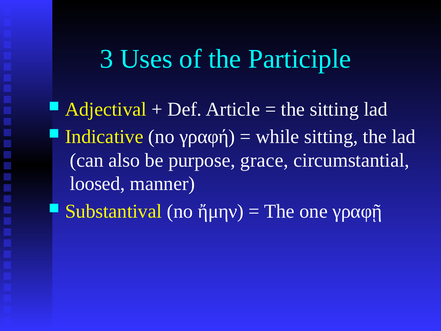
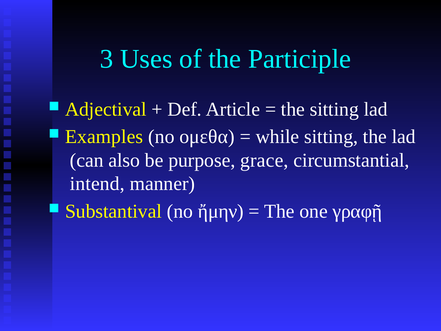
Indicative: Indicative -> Examples (104, 137)
γραφή: γραφή -> ομεθα (207, 137)
loosed: loosed -> intend (97, 184)
